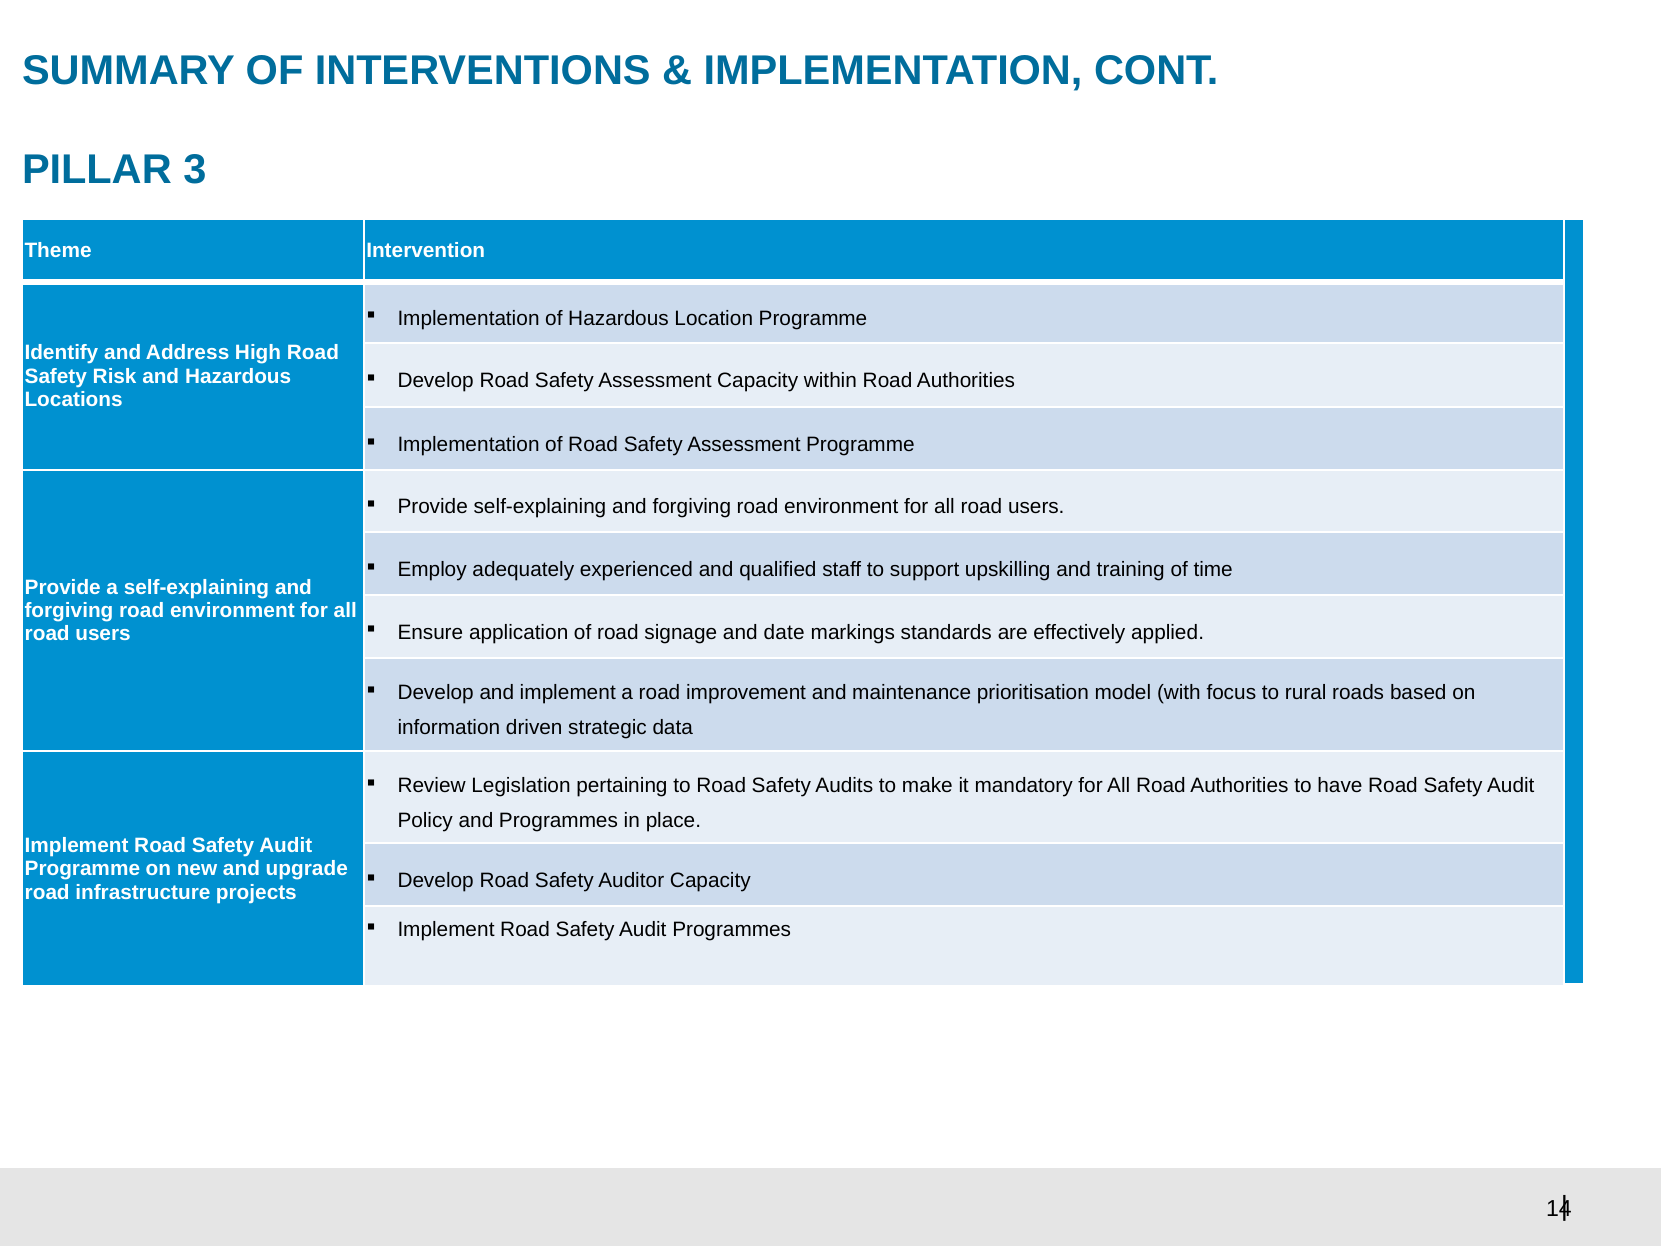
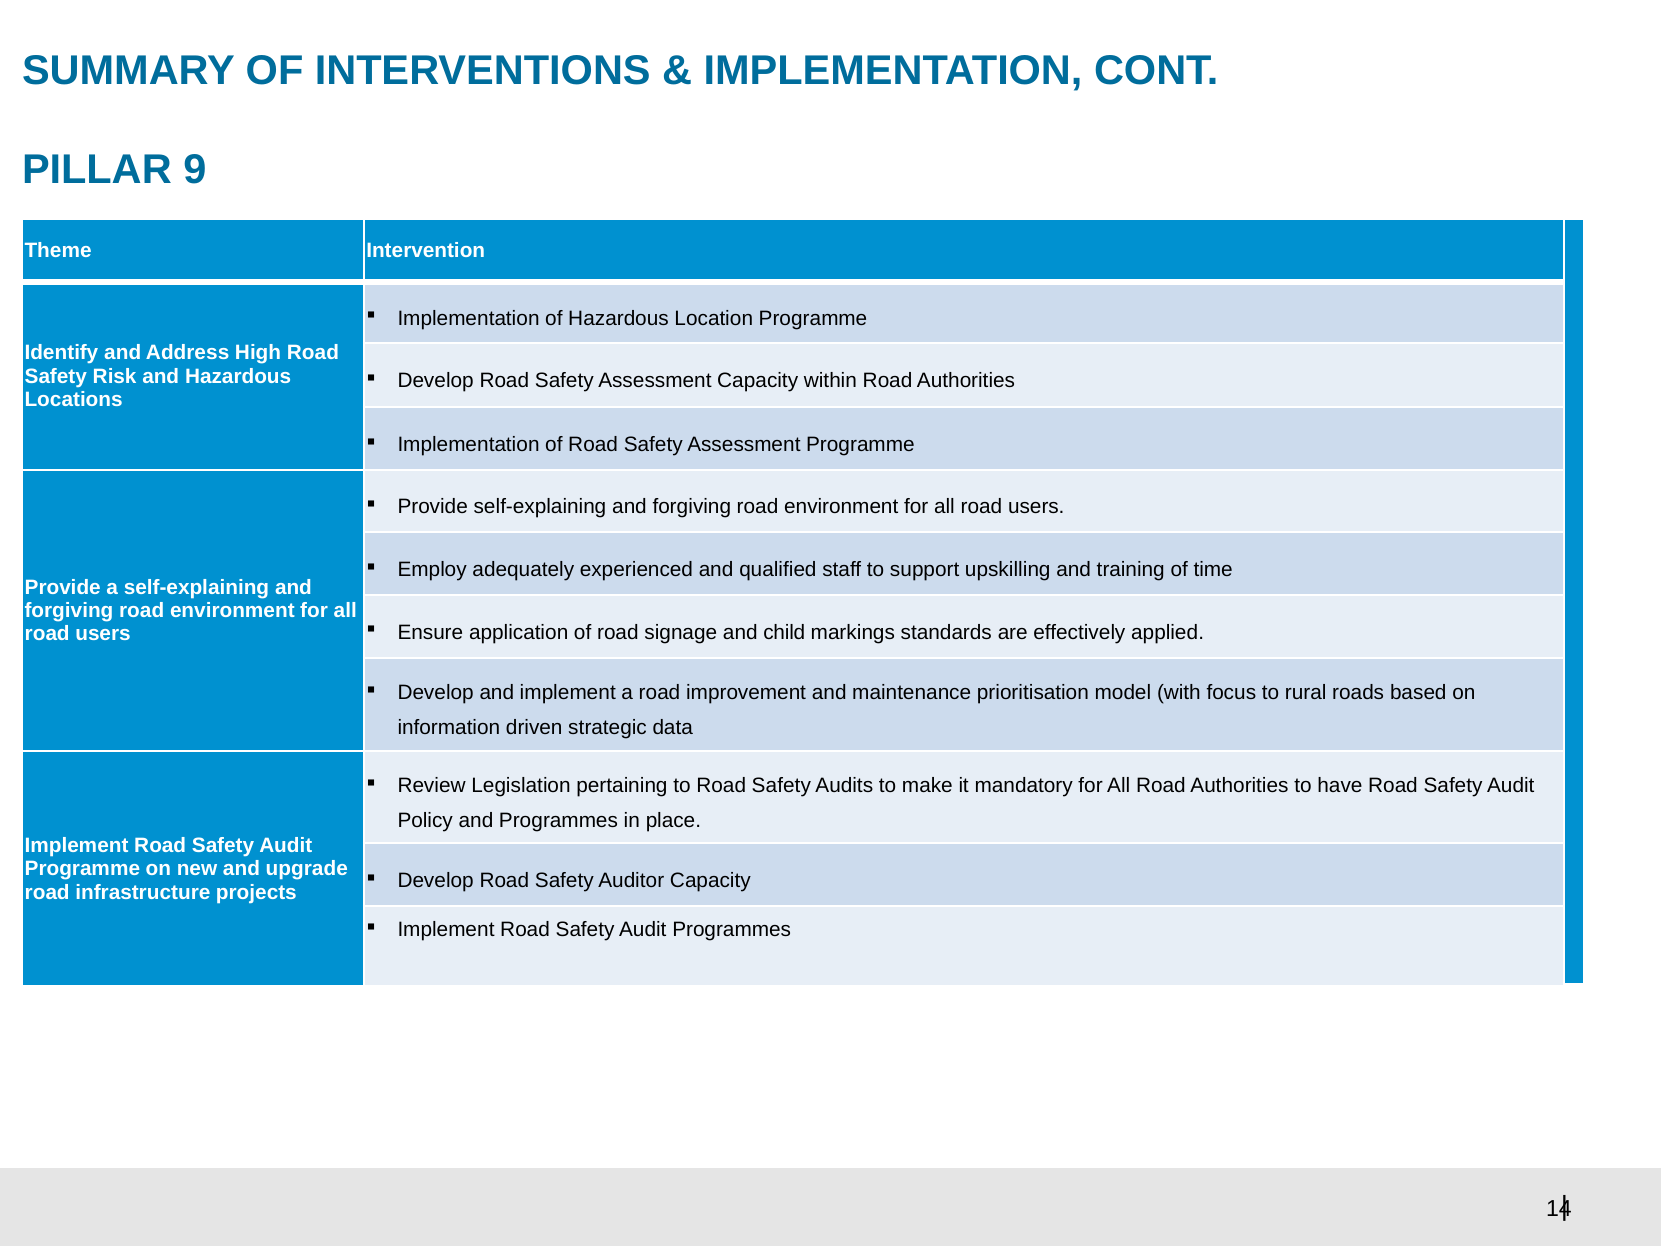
3: 3 -> 9 (195, 170)
date: date -> child (784, 632)
